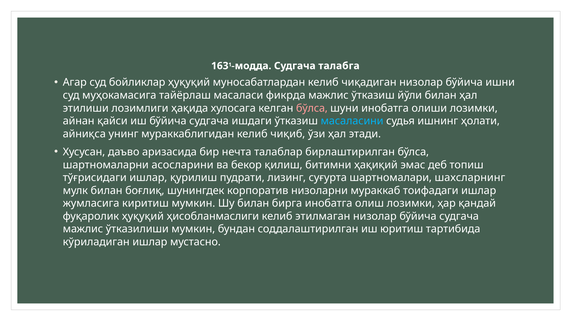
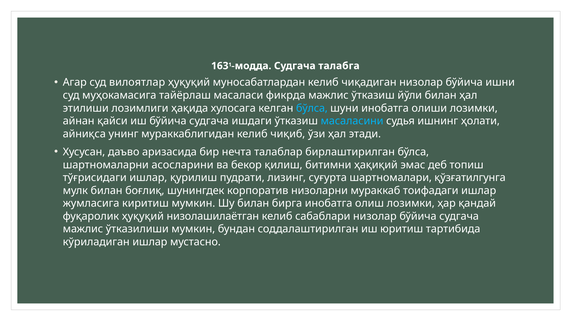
бойликлар: бойликлар -> вилоятлар (137, 83)
бўлса colour: pink -> light blue (312, 108)
шахсларнинг: шахсларнинг -> қўзғатилгунга (470, 178)
ҳисобланмаслиги: ҳисобланмаслиги -> низолашилаётган (213, 216)
этилмаган: этилмаган -> сабаблари (323, 216)
